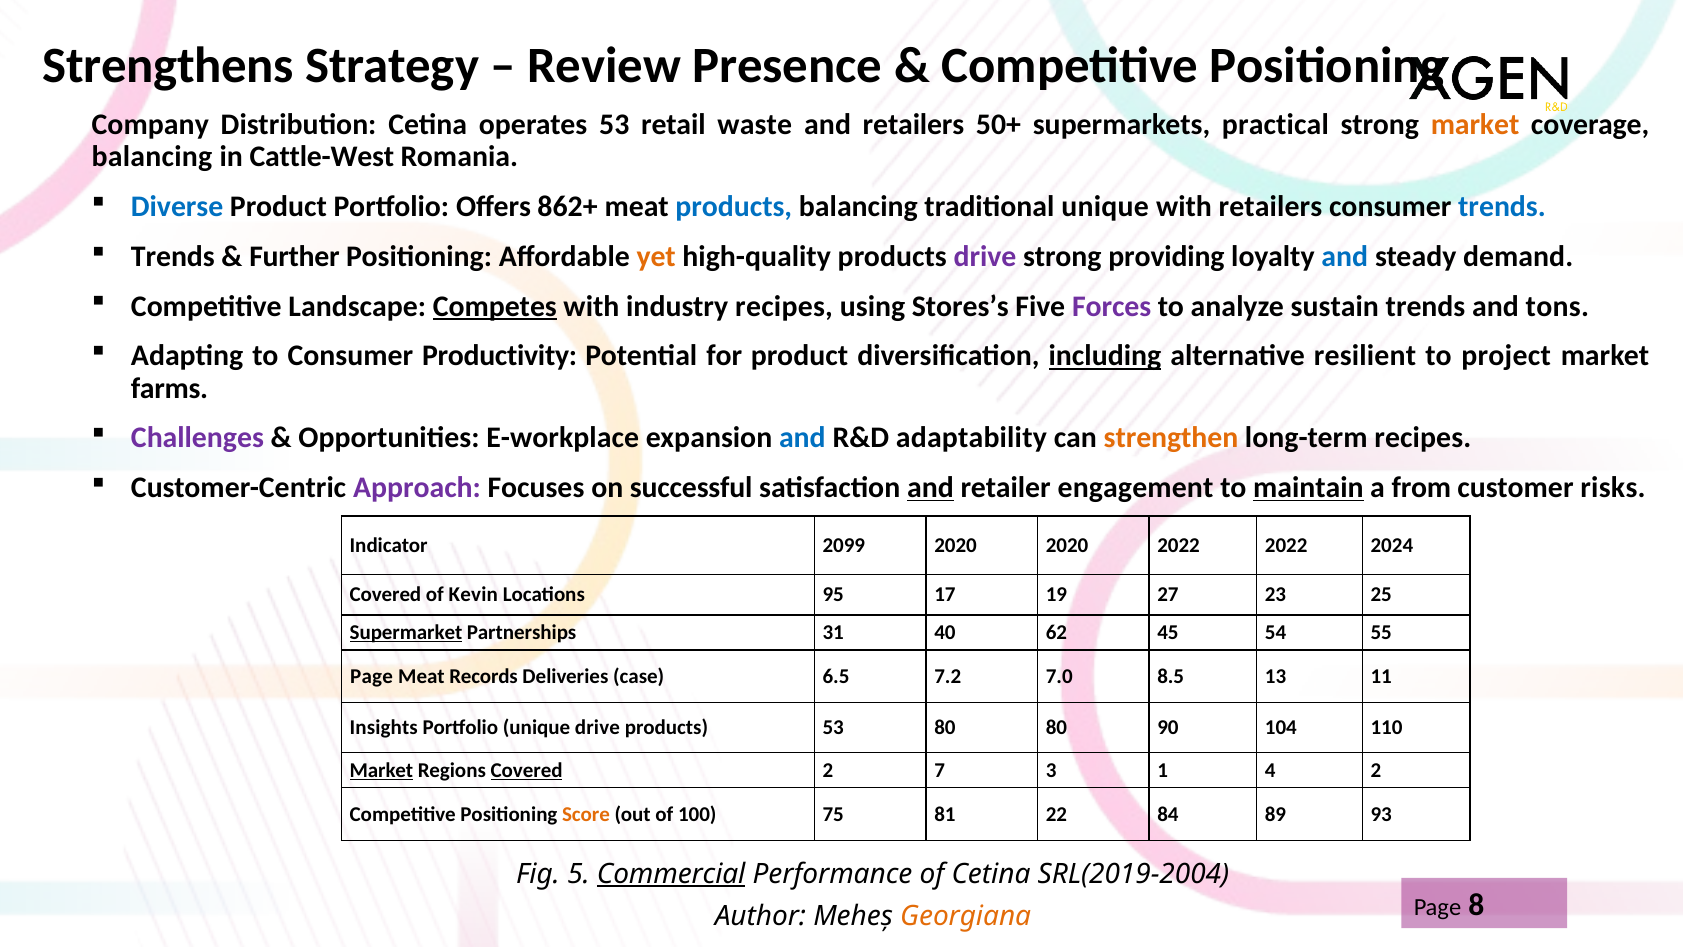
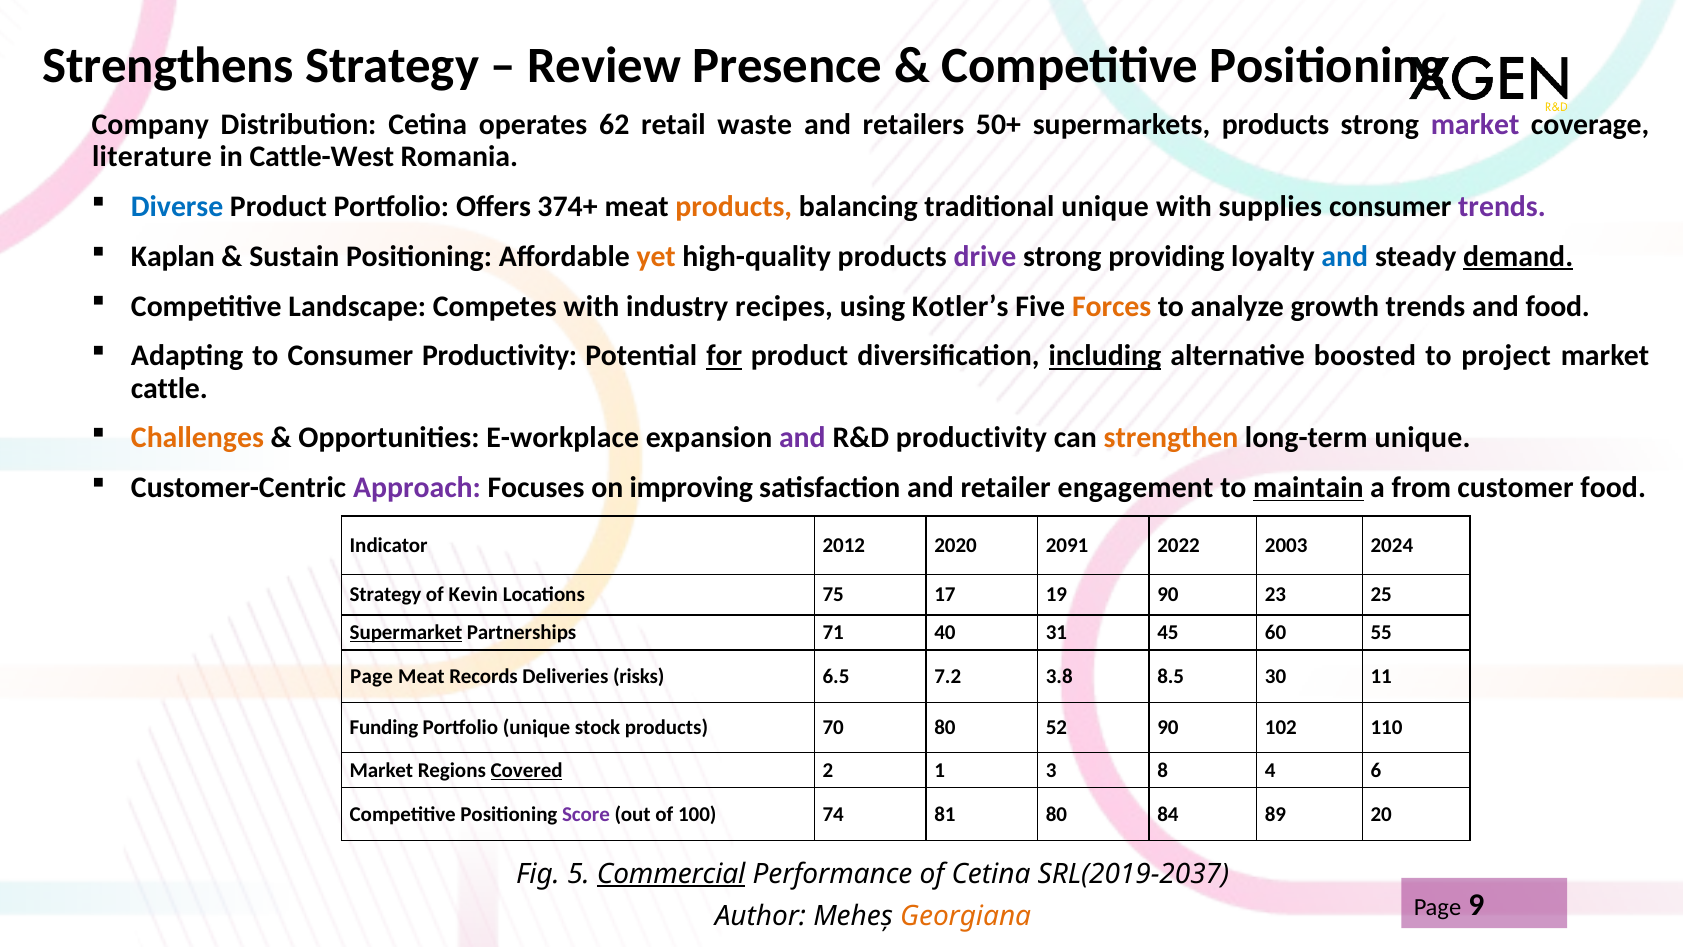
operates 53: 53 -> 62 (614, 125)
supermarkets practical: practical -> products (1276, 125)
market colour: orange -> purple (1475, 125)
balancing: balancing -> literature (152, 157)
862+: 862+ -> 374+ (568, 207)
products colour: blue -> orange (734, 207)
with retailers: retailers -> supplies (1270, 207)
trends colour: blue -> purple (1502, 207)
Trends: Trends -> Kaplan (173, 256)
Further: Further -> Sustain (294, 256)
demand underline: none -> present (1518, 256)
Competes underline: present -> none (495, 306)
Stores’s: Stores’s -> Kotler’s (960, 306)
Forces colour: purple -> orange (1112, 306)
sustain: sustain -> growth (1335, 306)
and tons: tons -> food (1558, 306)
for underline: none -> present (724, 356)
resilient: resilient -> boosted (1365, 356)
farms: farms -> cattle (169, 388)
Challenges colour: purple -> orange (197, 438)
and colour: blue -> purple (802, 438)
R&D adaptability: adaptability -> productivity (971, 438)
long-term recipes: recipes -> unique (1423, 438)
successful: successful -> improving (691, 488)
and underline: present -> none (930, 488)
customer risks: risks -> food (1613, 488)
2099: 2099 -> 2012 (844, 545)
2020 2020: 2020 -> 2091 (1067, 545)
2022 2022: 2022 -> 2003 (1286, 545)
Covered: Covered -> Strategy (386, 595)
95: 95 -> 75 (833, 595)
19 27: 27 -> 90 (1168, 595)
31: 31 -> 71 (833, 632)
62: 62 -> 31 (1056, 632)
54: 54 -> 60 (1276, 632)
case: case -> risks (639, 676)
7.0: 7.0 -> 3.8 (1059, 676)
13: 13 -> 30 (1276, 676)
Insights: Insights -> Funding (384, 728)
unique drive: drive -> stock (598, 728)
products 53: 53 -> 70 (833, 728)
80 80: 80 -> 52 (1056, 728)
104: 104 -> 102 (1281, 728)
Market underline: present -> none (381, 770)
7: 7 -> 1 (940, 770)
1: 1 -> 8 (1163, 770)
4 2: 2 -> 6 (1376, 770)
Score colour: orange -> purple (586, 814)
75: 75 -> 74 (833, 814)
81 22: 22 -> 80 (1056, 814)
93: 93 -> 20 (1381, 814)
SRL(2019-2004: SRL(2019-2004 -> SRL(2019-2037 (1133, 874)
8: 8 -> 9 (1476, 905)
